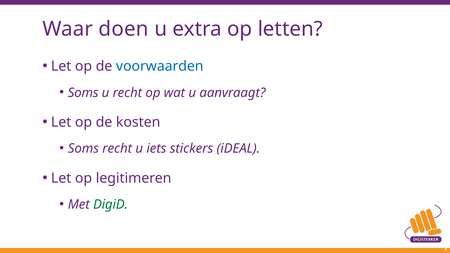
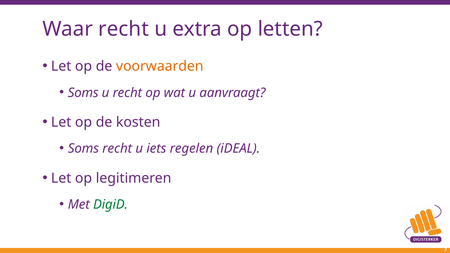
Waar doen: doen -> recht (124, 29)
voorwaarden colour: blue -> orange (160, 66)
stickers: stickers -> regelen (191, 149)
